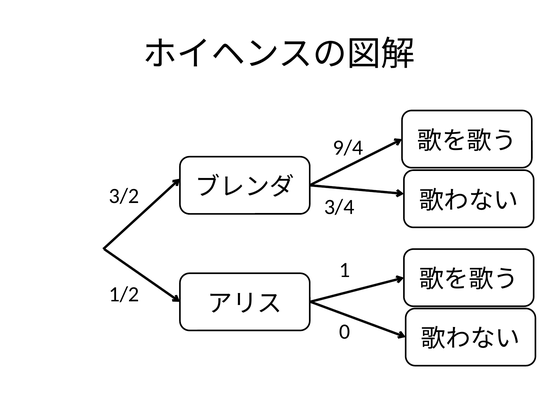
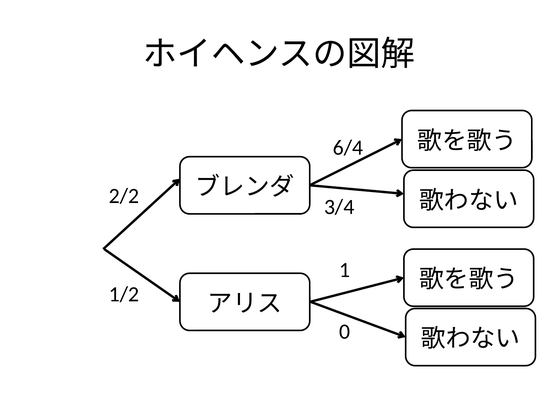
9/4: 9/4 -> 6/4 (348, 147)
3/2: 3/2 -> 2/2 (124, 196)
